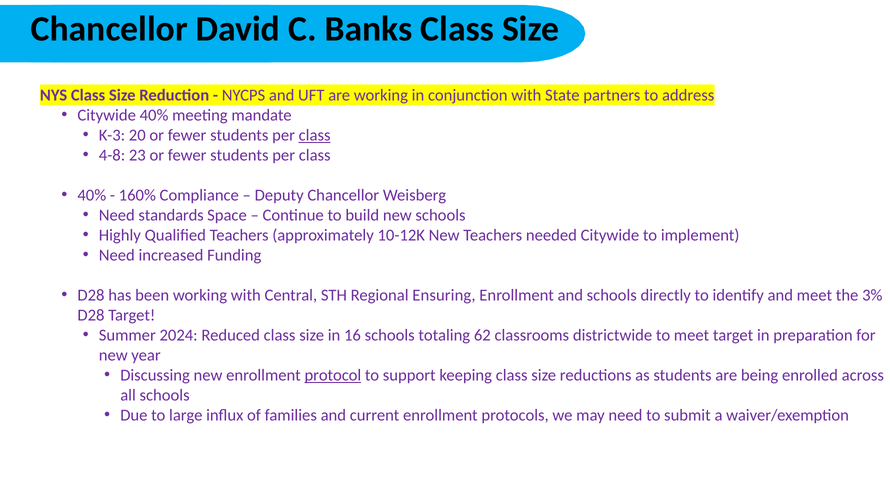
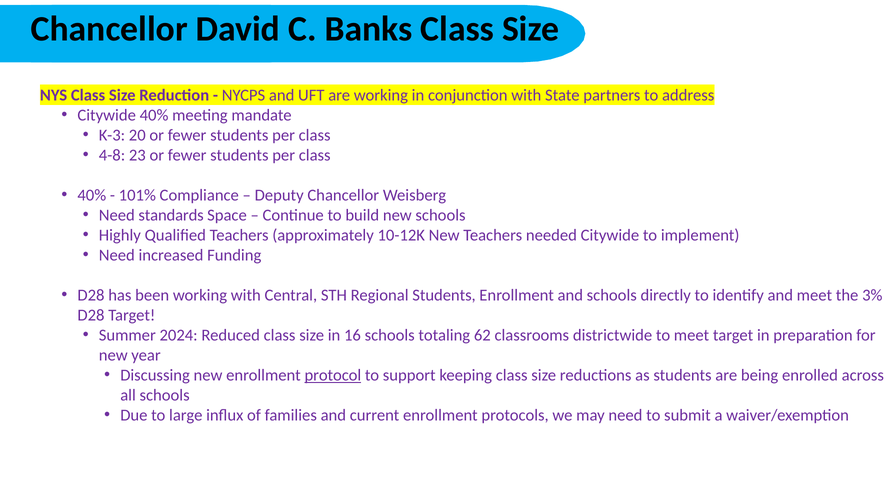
class underline: present -> none (315, 135)
160%: 160% -> 101% (137, 195)
Regional Ensuring: Ensuring -> Students (444, 295)
